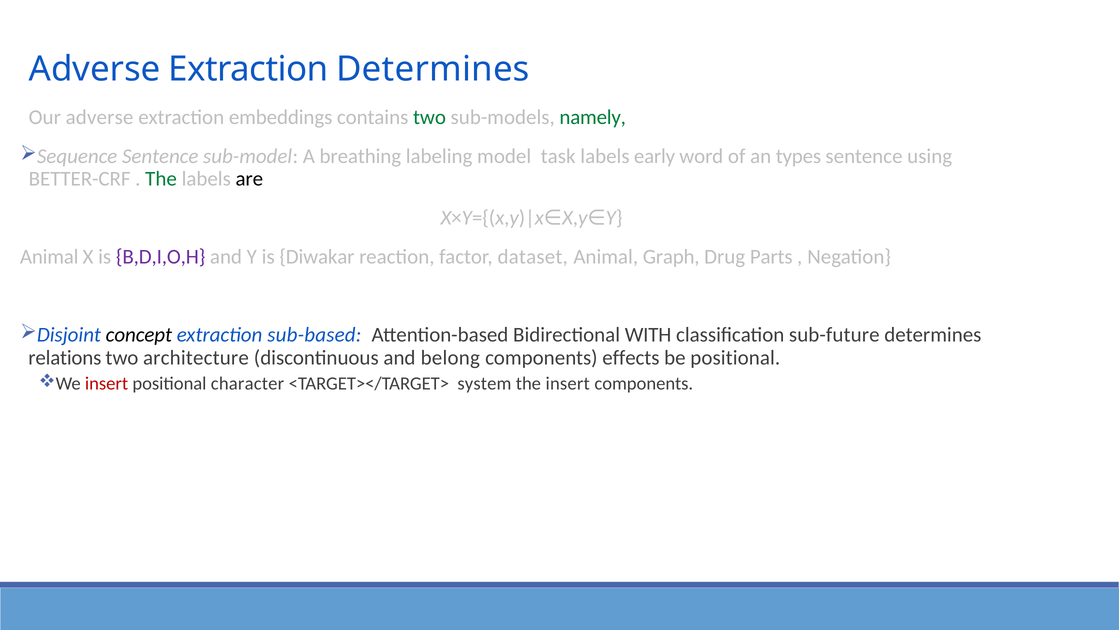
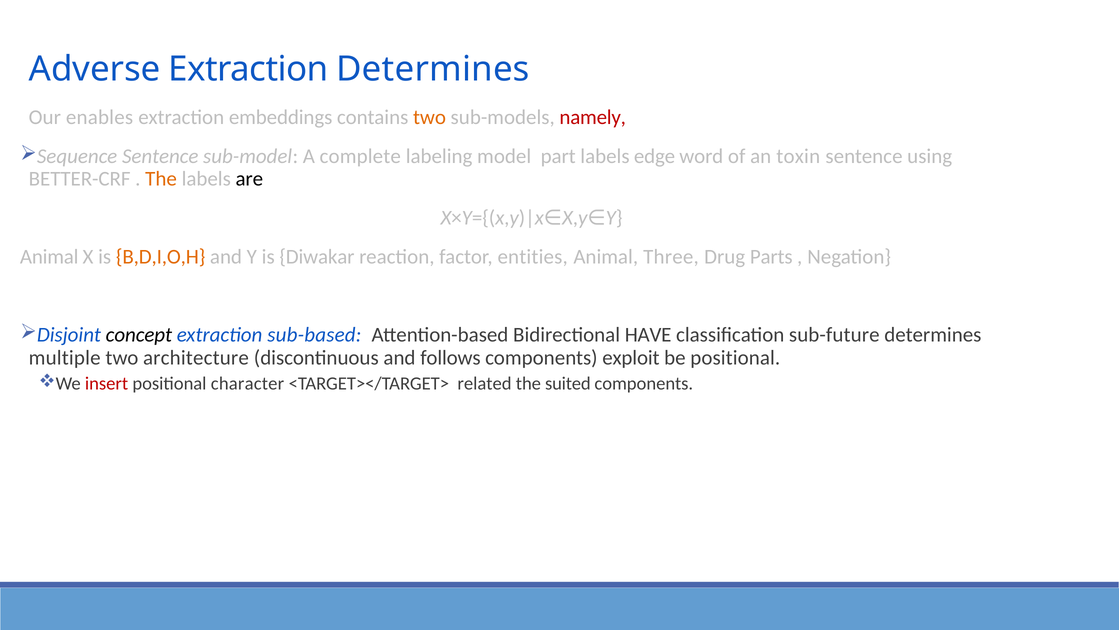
Our adverse: adverse -> enables (100, 117)
two colour: green -> orange (429, 117)
namely colour: green -> red (593, 117)
breathing: breathing -> complete (360, 156)
task: task -> part (558, 156)
early: early -> edge (655, 156)
types: types -> toxin (798, 156)
The colour: green -> orange (161, 179)
B,D,I,O,H colour: purple -> orange (161, 257)
dataset: dataset -> entities (533, 257)
Graph: Graph -> Three (671, 257)
WITH: WITH -> HAVE (648, 335)
relations: relations -> multiple (65, 357)
belong: belong -> follows (450, 357)
effects: effects -> exploit (631, 357)
system: system -> related (485, 383)
the insert: insert -> suited (568, 383)
